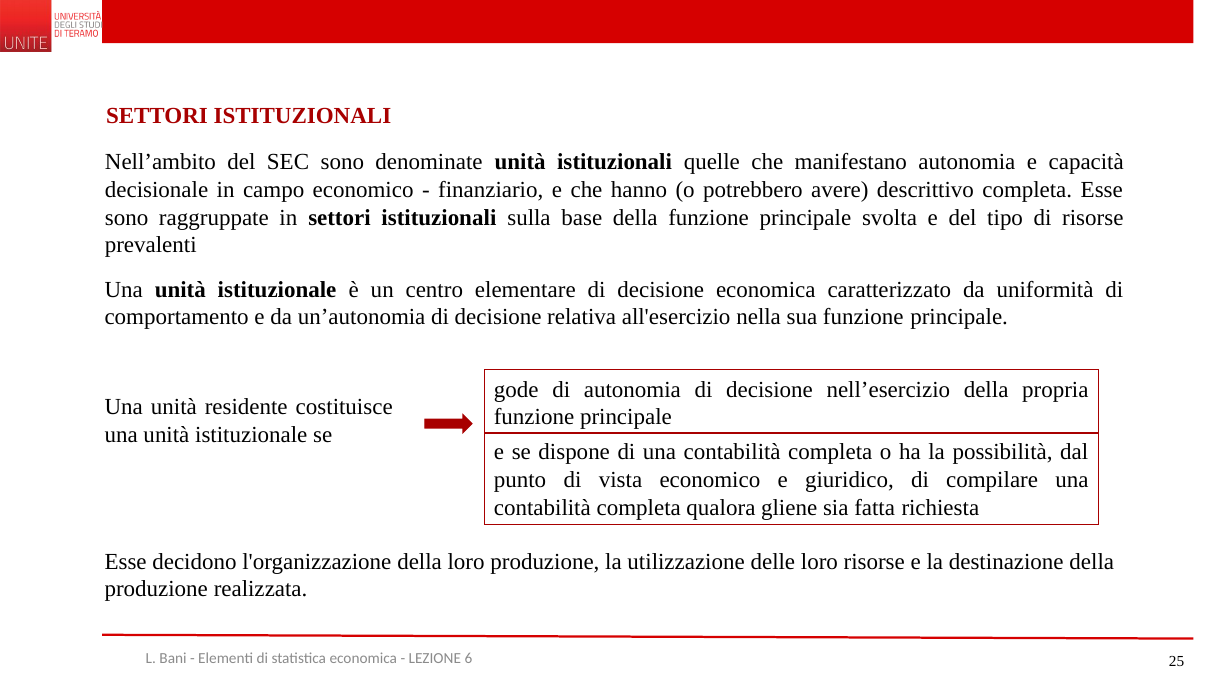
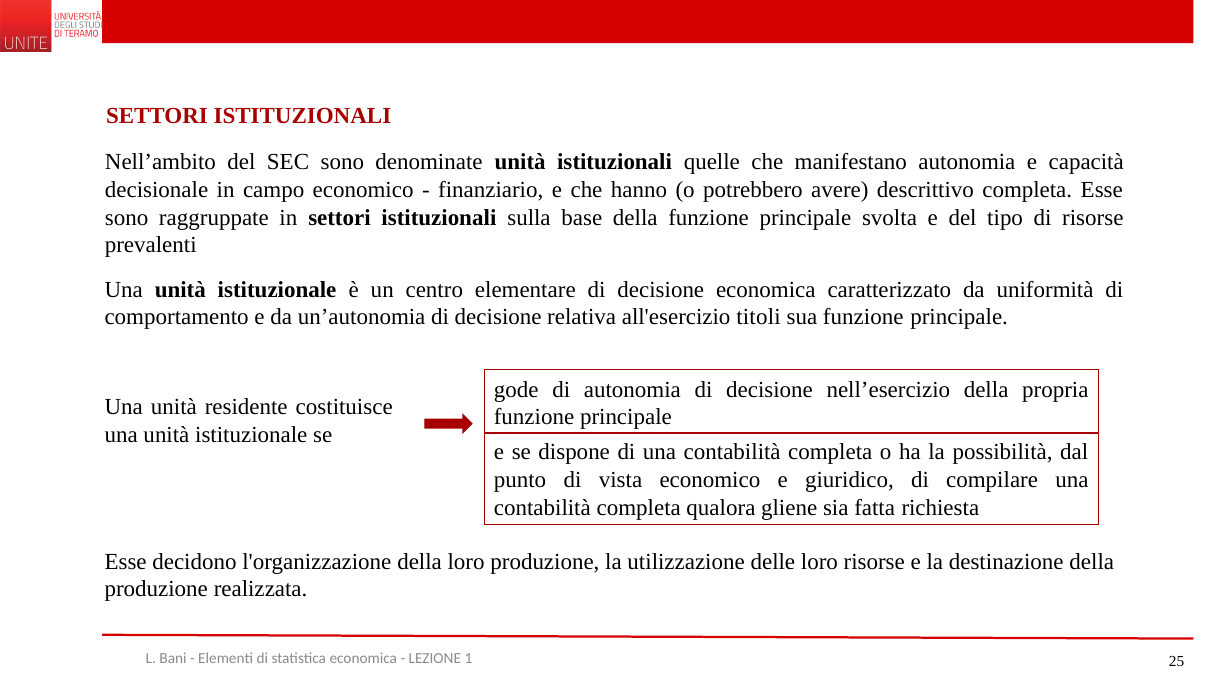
nella: nella -> titoli (759, 317)
6: 6 -> 1 (468, 659)
